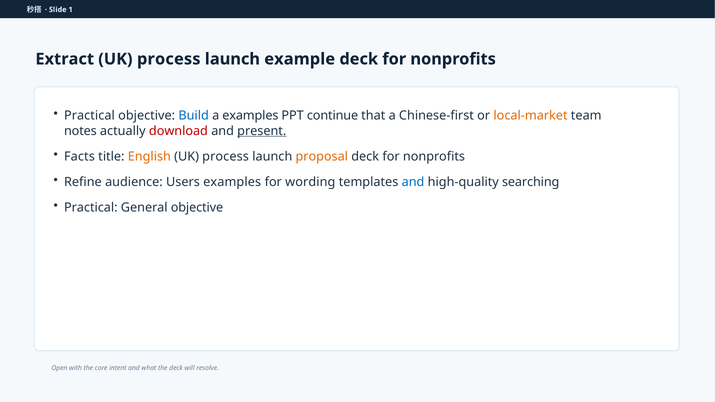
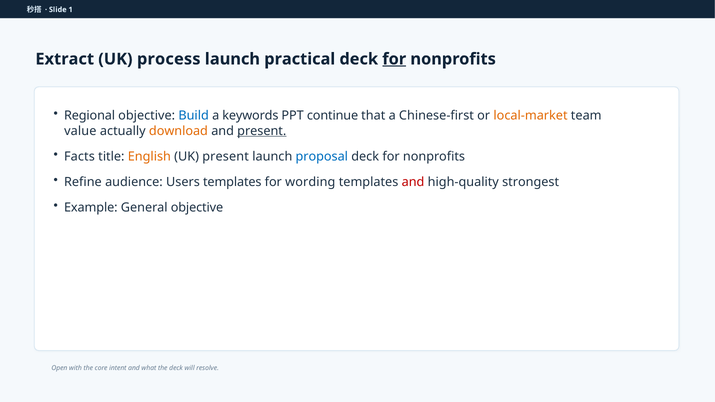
example: example -> practical (300, 59)
for underline: none -> present (394, 59)
Practical: Practical -> Regional (90, 116)
a examples: examples -> keywords (250, 116)
notes: notes -> value (80, 131)
download colour: red -> orange (178, 131)
process: process -> present (226, 157)
proposal colour: orange -> blue (322, 157)
Users examples: examples -> templates (232, 182)
and colour: blue -> red (413, 182)
searching: searching -> strongest (531, 182)
Practical: Practical -> Example (91, 208)
